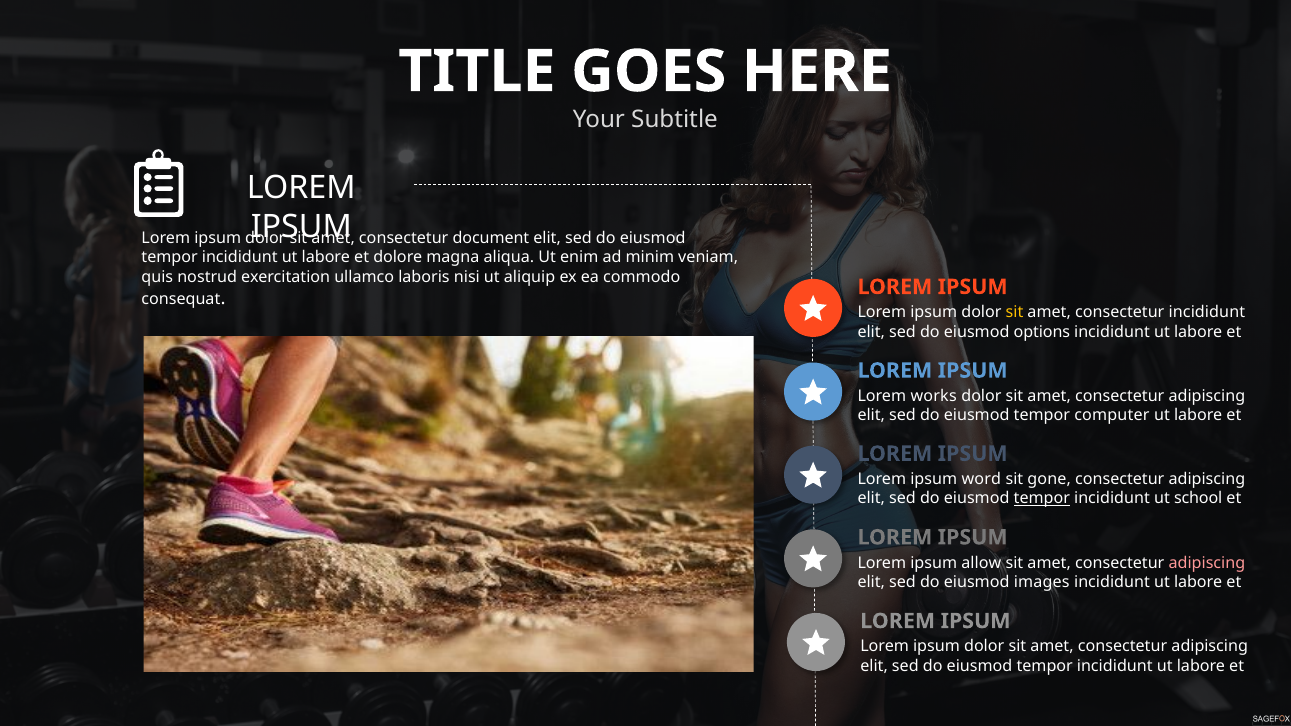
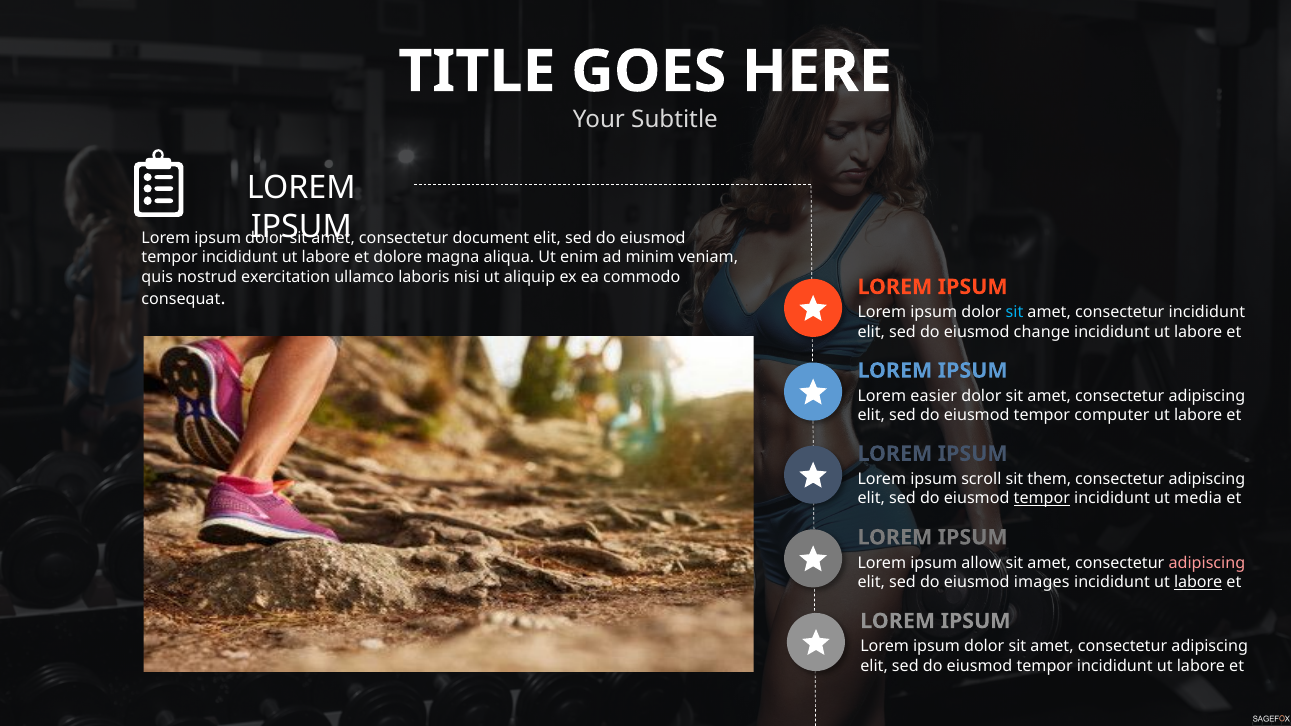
sit colour: yellow -> light blue (1015, 312)
options: options -> change (1042, 332)
works: works -> easier (934, 396)
word: word -> scroll (981, 479)
gone: gone -> them (1049, 479)
school: school -> media (1198, 499)
labore underline: none -> present (1198, 582)
